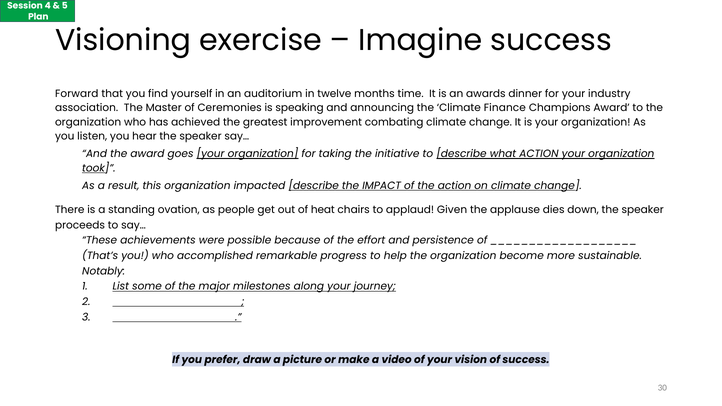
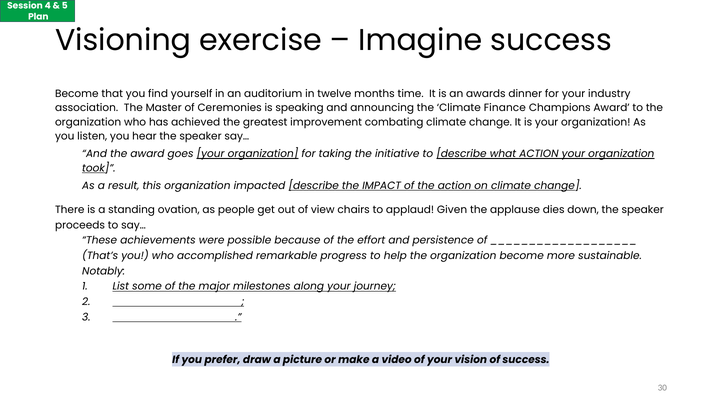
Forward: Forward -> Become (77, 94)
heat: heat -> view (323, 210)
